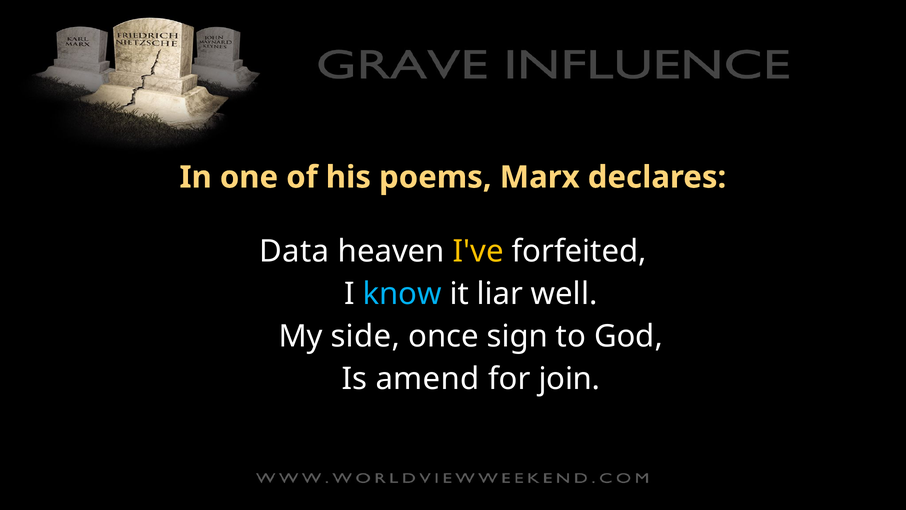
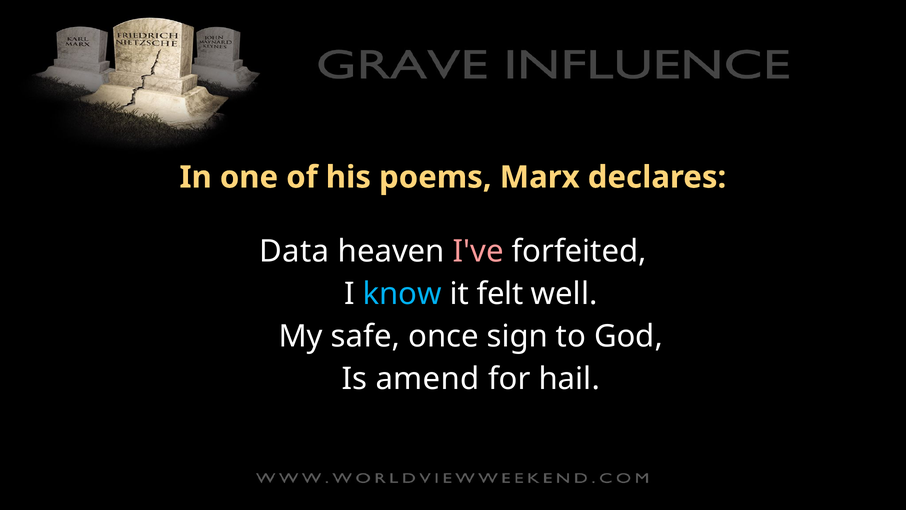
I've colour: yellow -> pink (478, 251)
liar: liar -> felt (500, 294)
side: side -> safe (365, 336)
join: join -> hail (569, 378)
